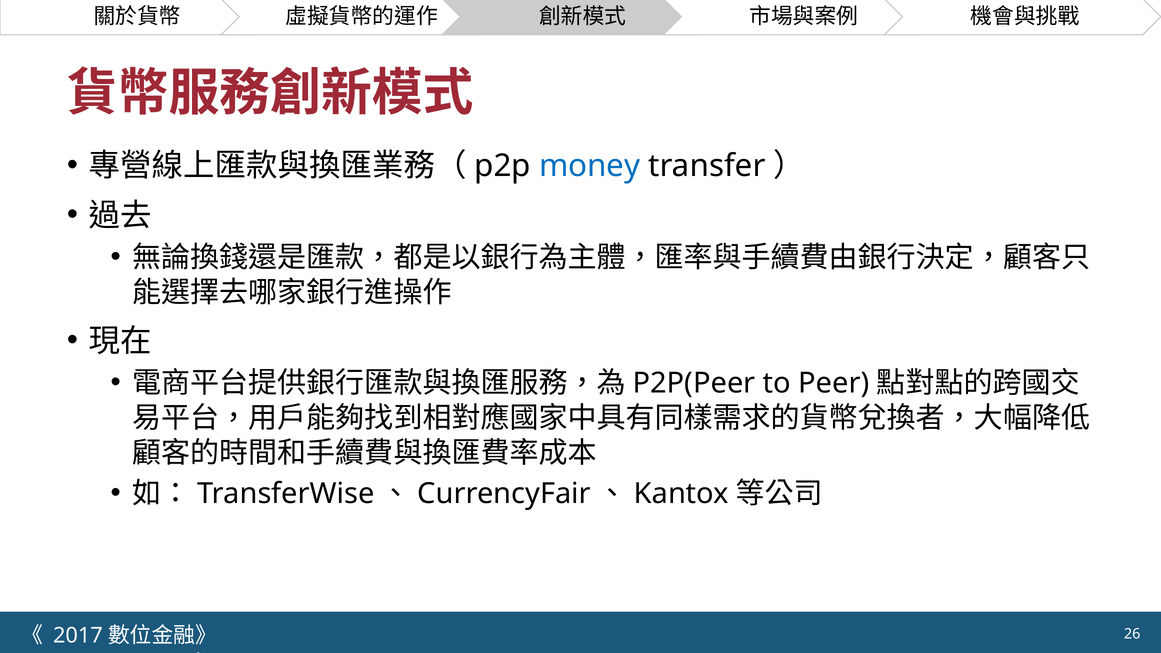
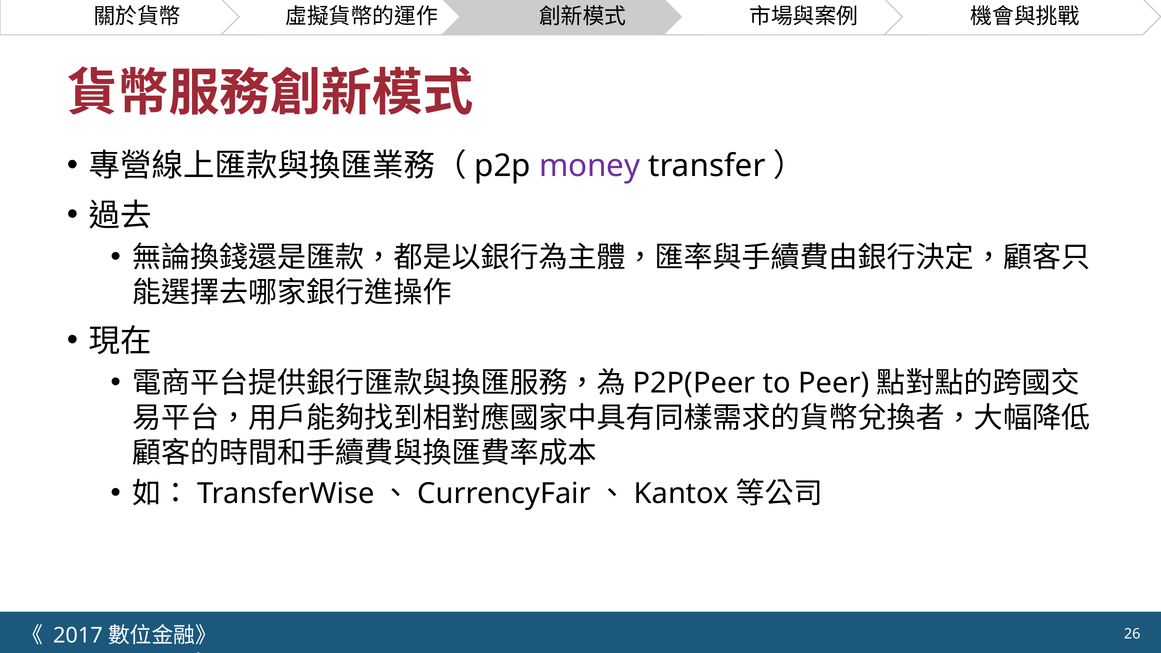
money colour: blue -> purple (590, 166)
